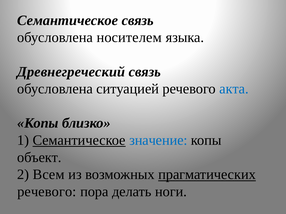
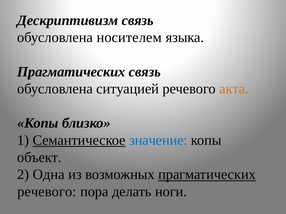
Семантическое: Семантическое -> Дескриптивизм (68, 20)
Древнегреческий: Древнегреческий -> Прагматических (71, 72)
акта colour: blue -> orange (234, 89)
Всем: Всем -> Одна (49, 175)
